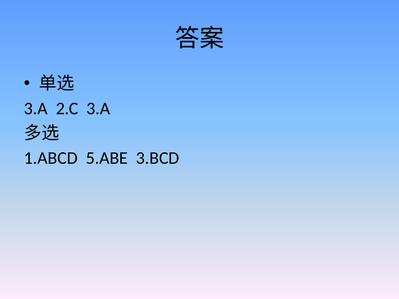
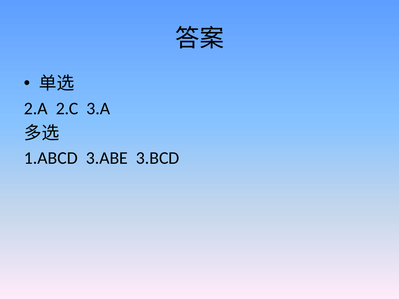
3.A: 3.A -> 2.A (36, 109)
5.ABE: 5.ABE -> 3.ABE (107, 158)
